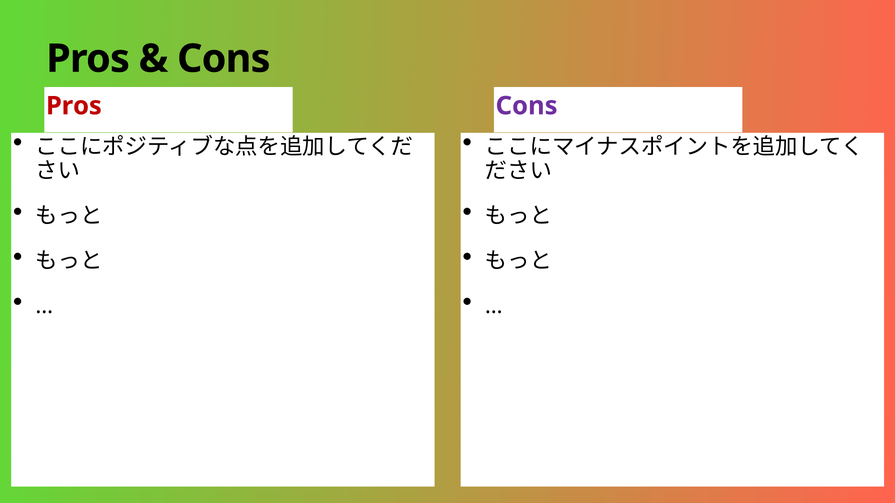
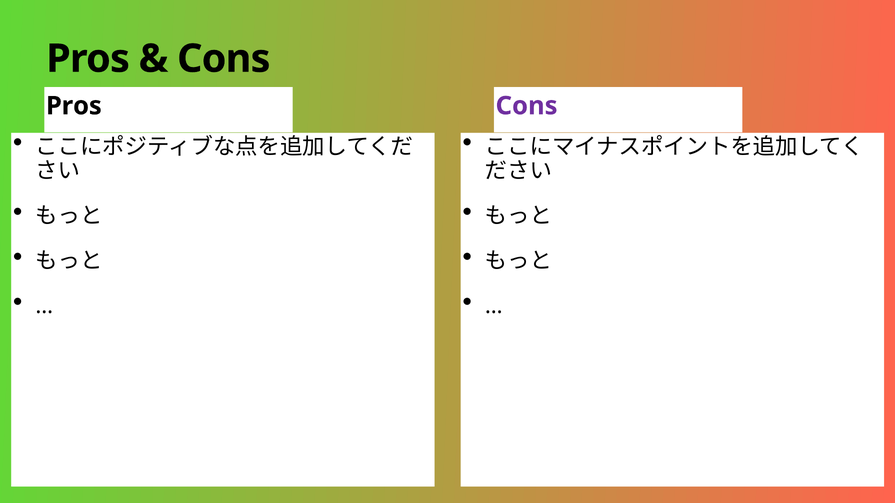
Pros colour: red -> black (74, 106)
